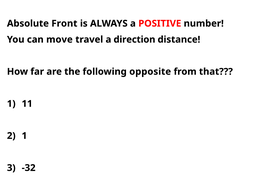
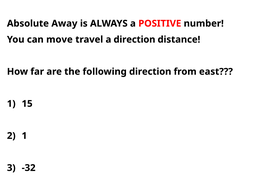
Front: Front -> Away (64, 24)
following opposite: opposite -> direction (150, 72)
that: that -> east (216, 72)
11: 11 -> 15 (27, 104)
